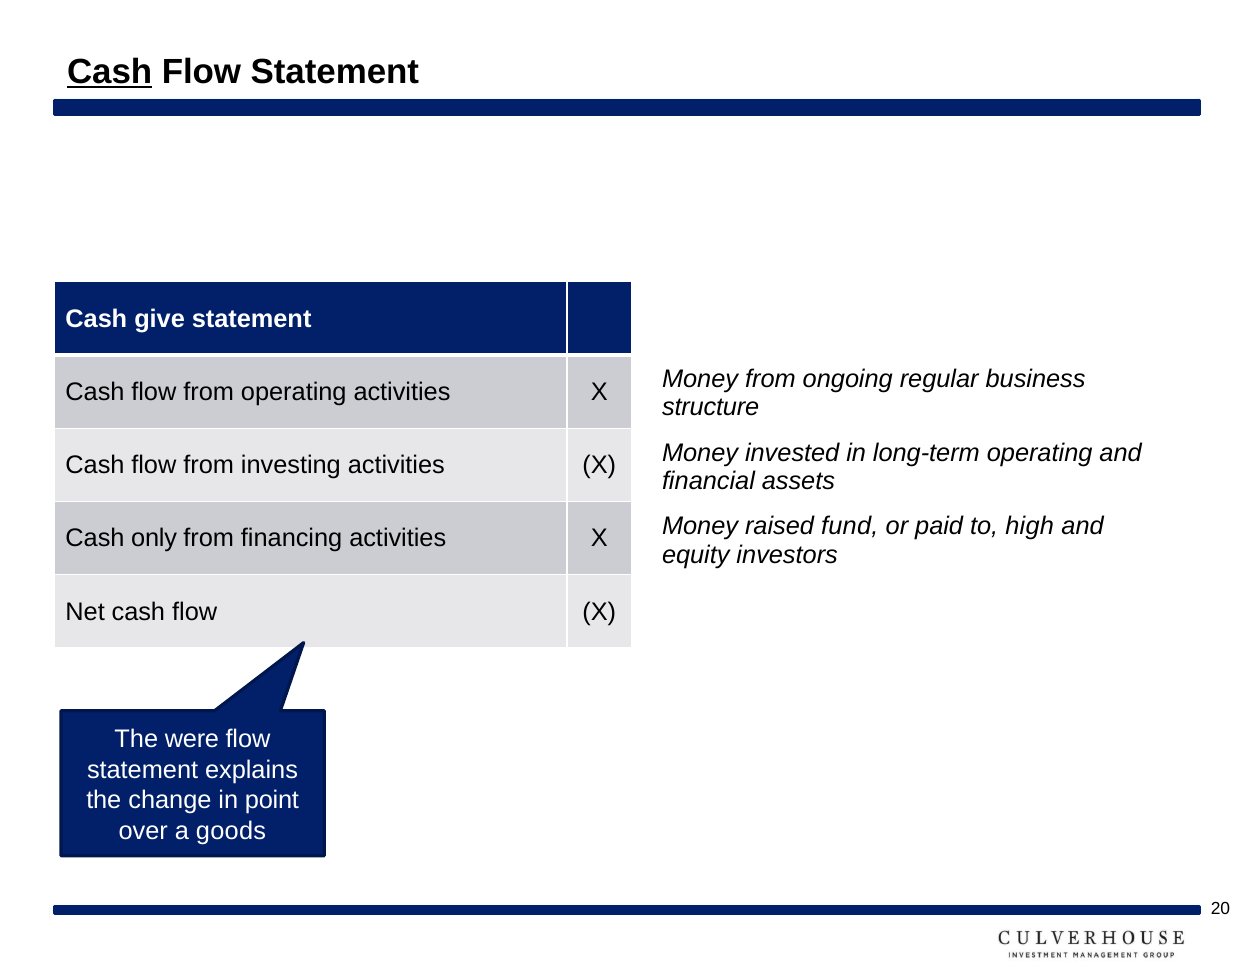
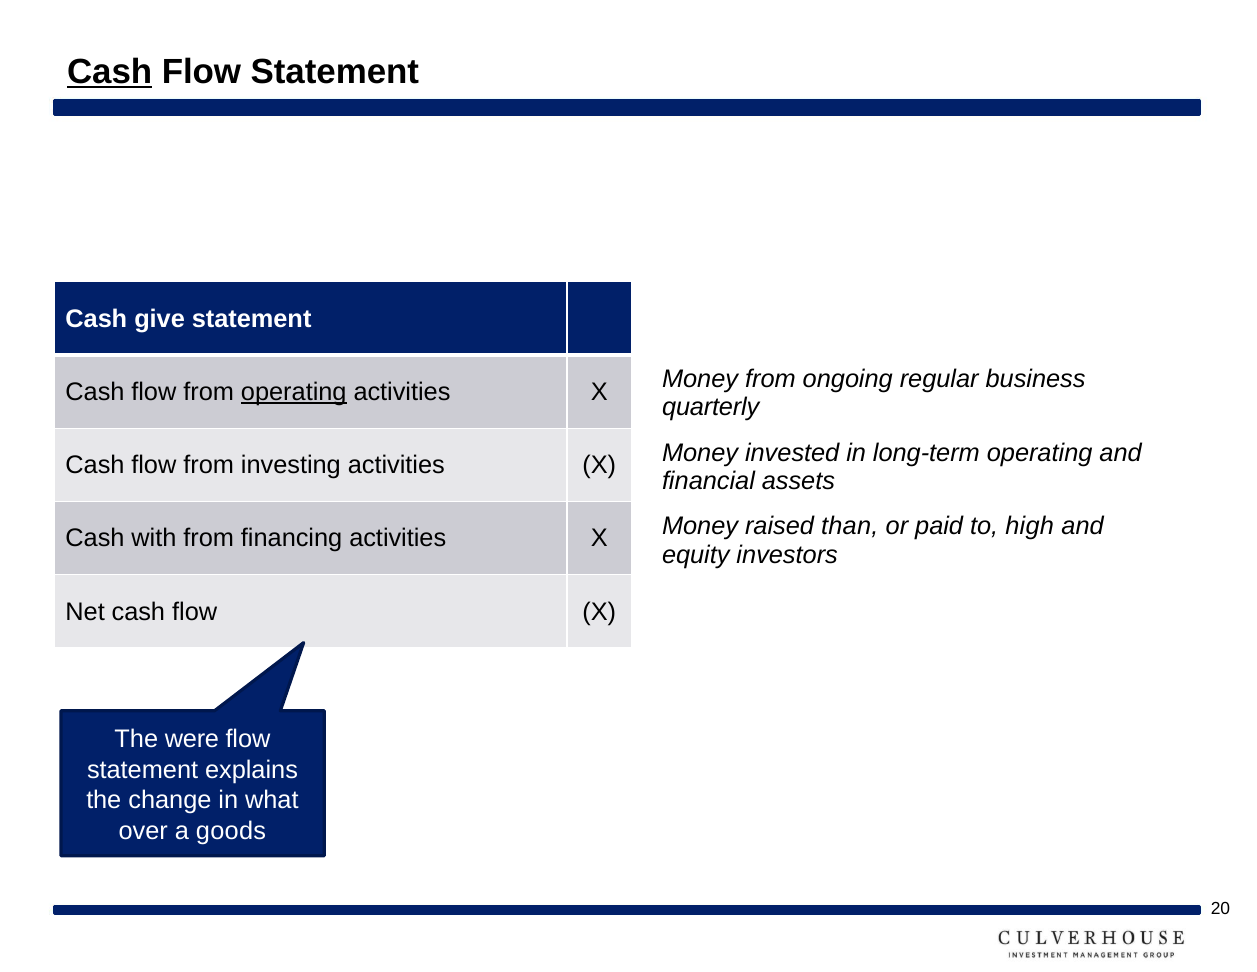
operating underline: none -> present (294, 392)
structure: structure -> quarterly (711, 407)
fund: fund -> than (850, 526)
only: only -> with (154, 538)
point: point -> what (272, 800)
